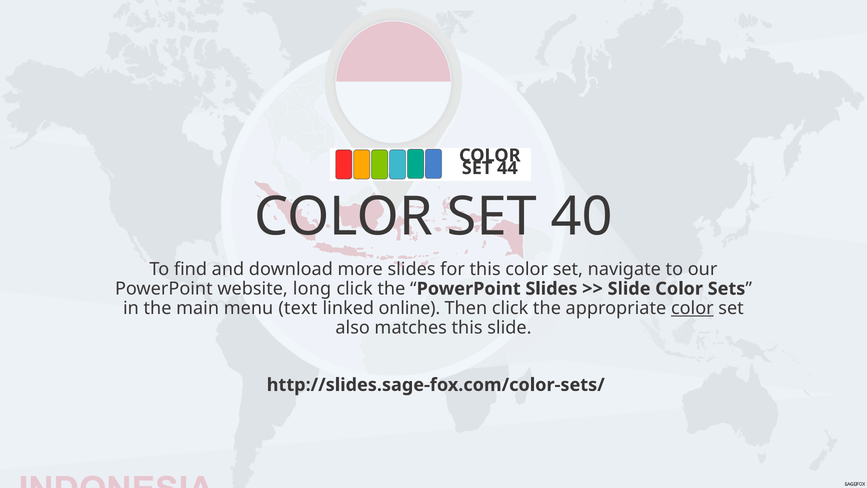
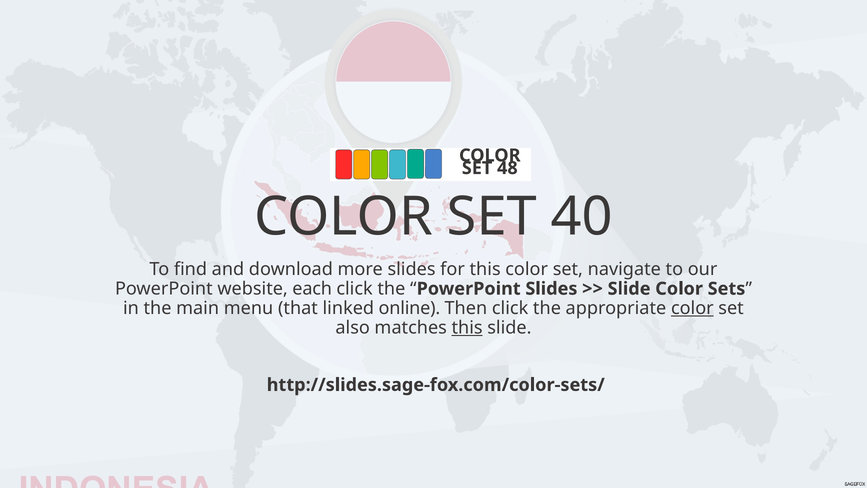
44: 44 -> 48 (507, 168)
long: long -> each (312, 289)
text: text -> that (298, 308)
this underline: none -> present (467, 328)
